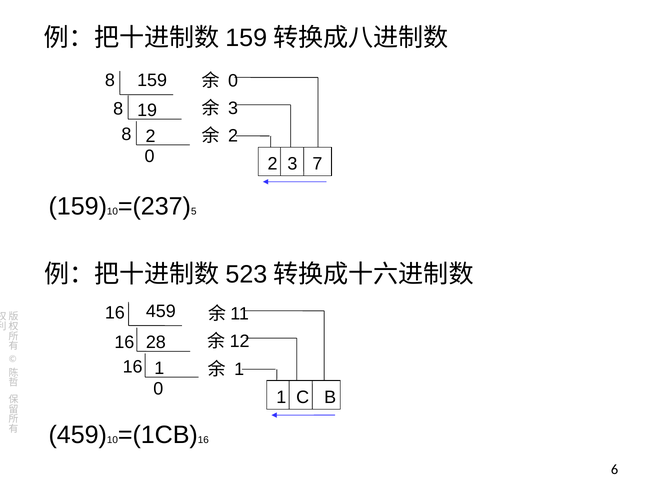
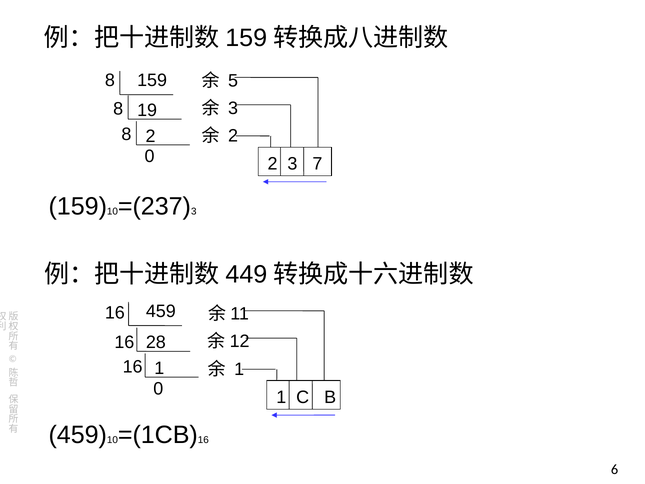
0: 0 -> 5 (233, 81)
5: 5 -> 3 (194, 212)
523: 523 -> 449 (246, 274)
